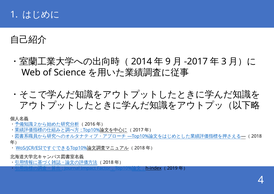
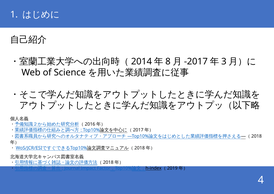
9: 9 -> 8 (168, 61)
